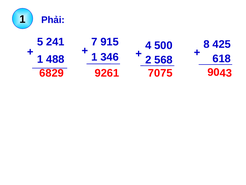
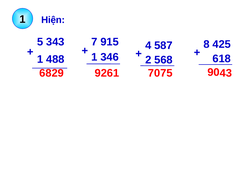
Phải: Phải -> Hiện (53, 20)
241: 241 -> 343 (55, 42)
500: 500 -> 587 (163, 45)
